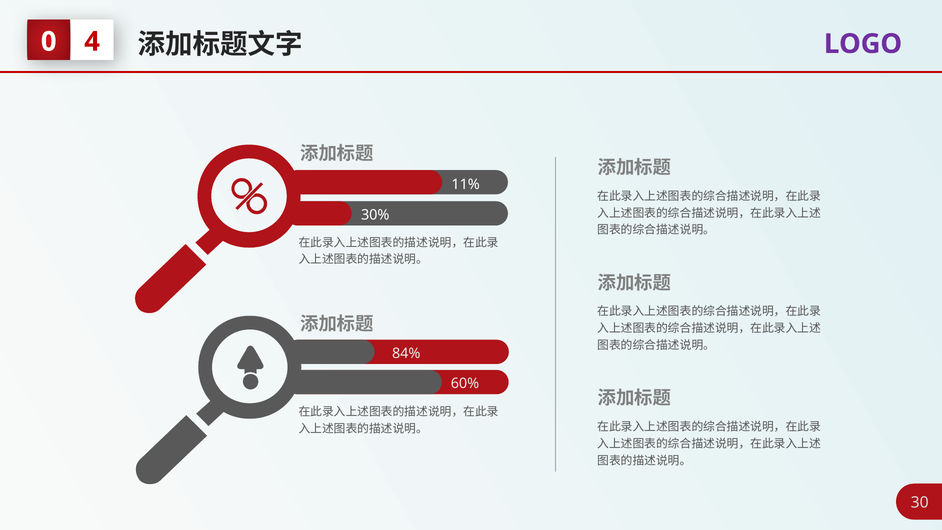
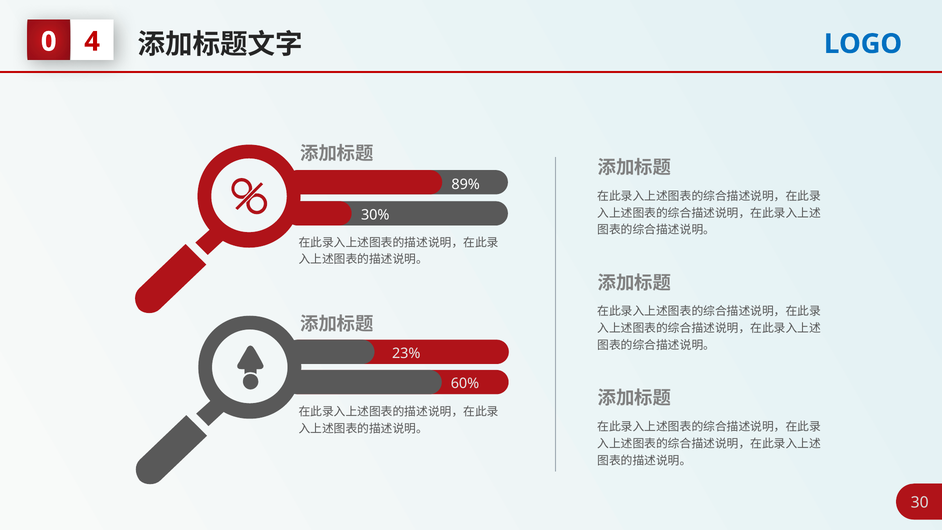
LOGO colour: purple -> blue (863, 44)
11%: 11% -> 89% (466, 185)
84%: 84% -> 23% (406, 353)
